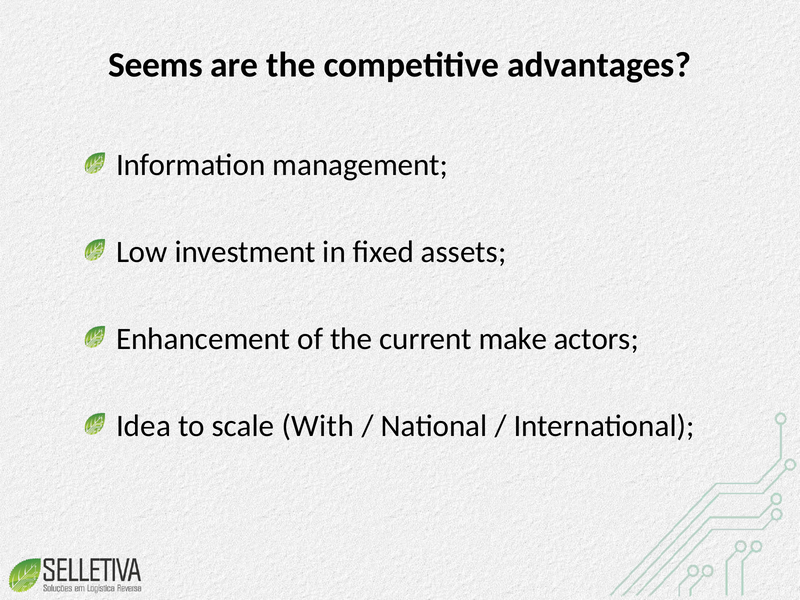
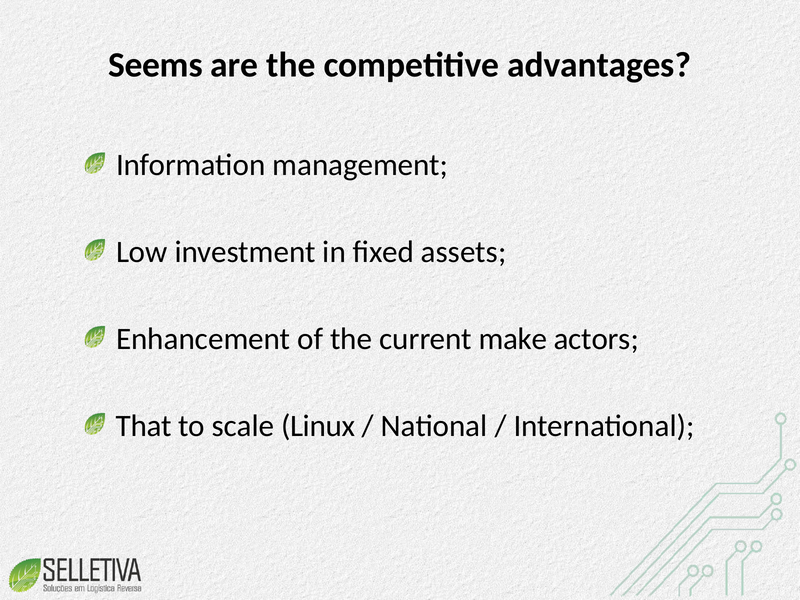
Idea: Idea -> That (144, 426)
With: With -> Linux (318, 426)
